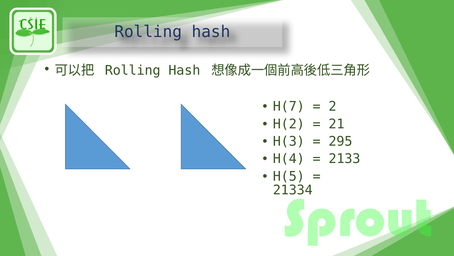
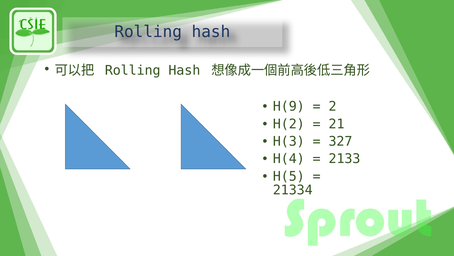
H(7: H(7 -> H(9 (289, 106)
295: 295 -> 327 (340, 141)
